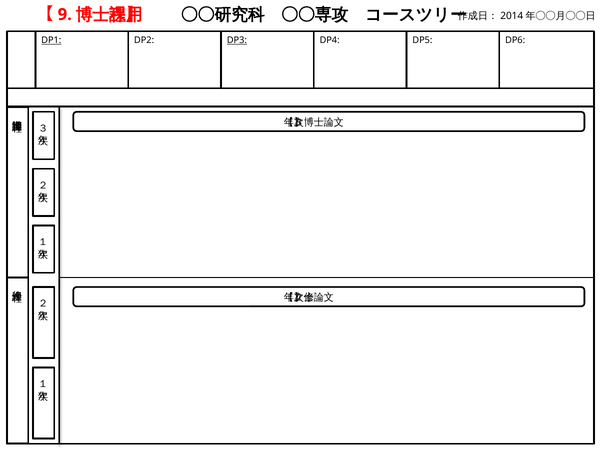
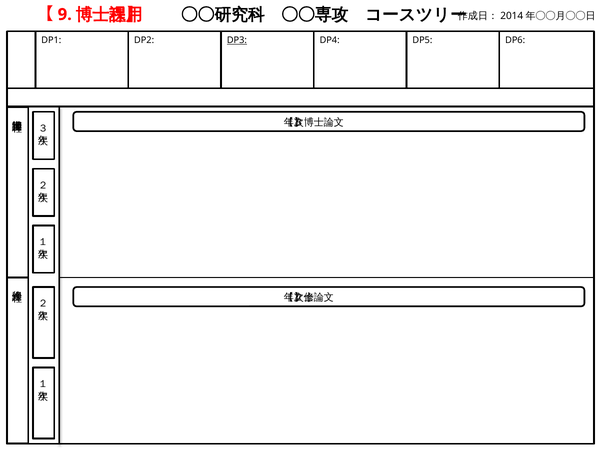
DP1 underline: present -> none (51, 40)
